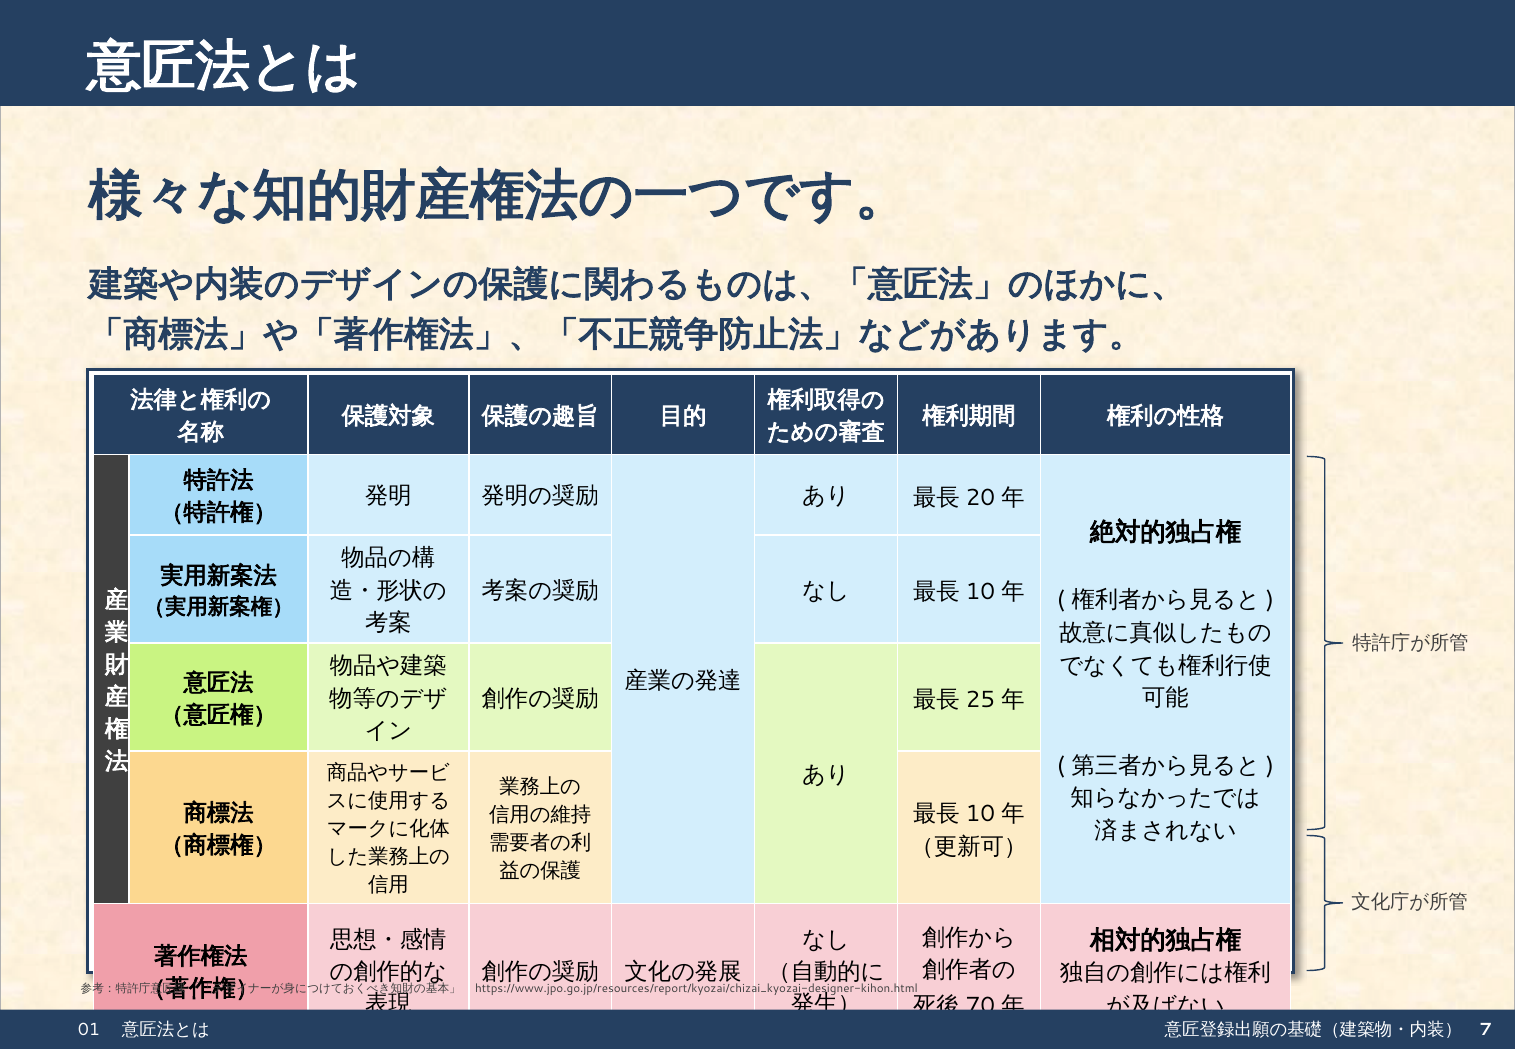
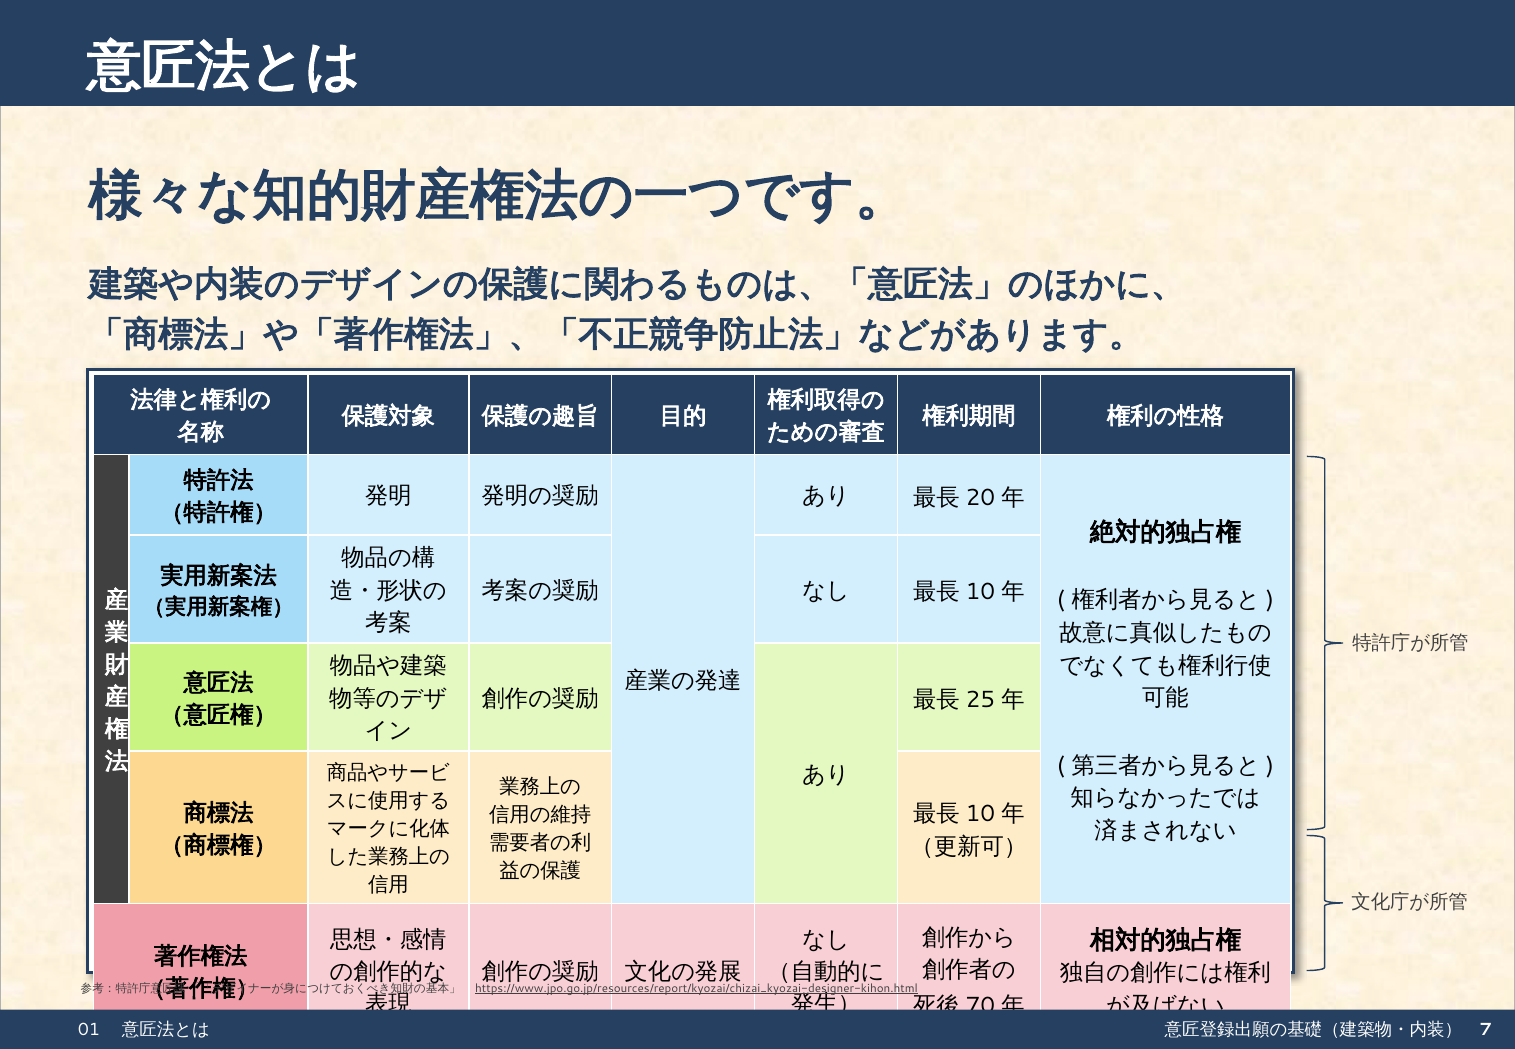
https://www.jpo.go.jp/resources/report/kyozai/chizai_kyozai-designer-kihon.html underline: none -> present (697, 989)
